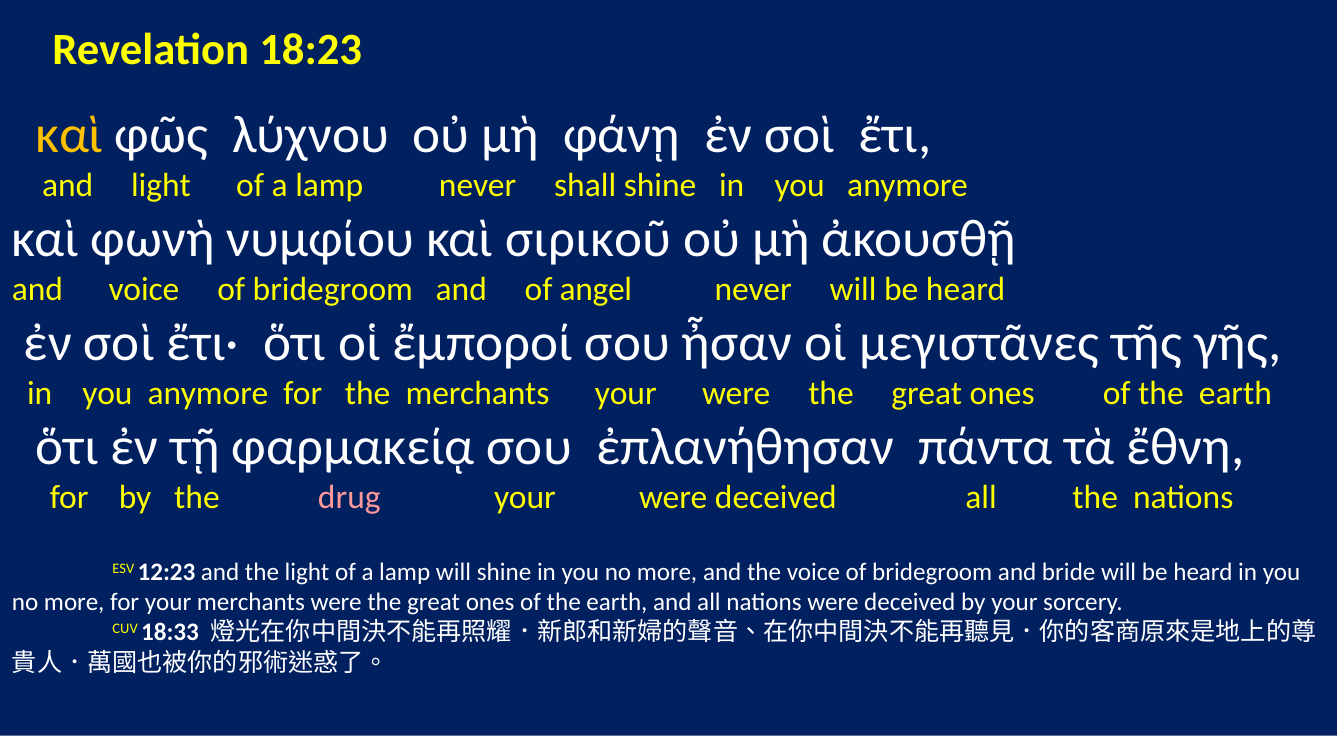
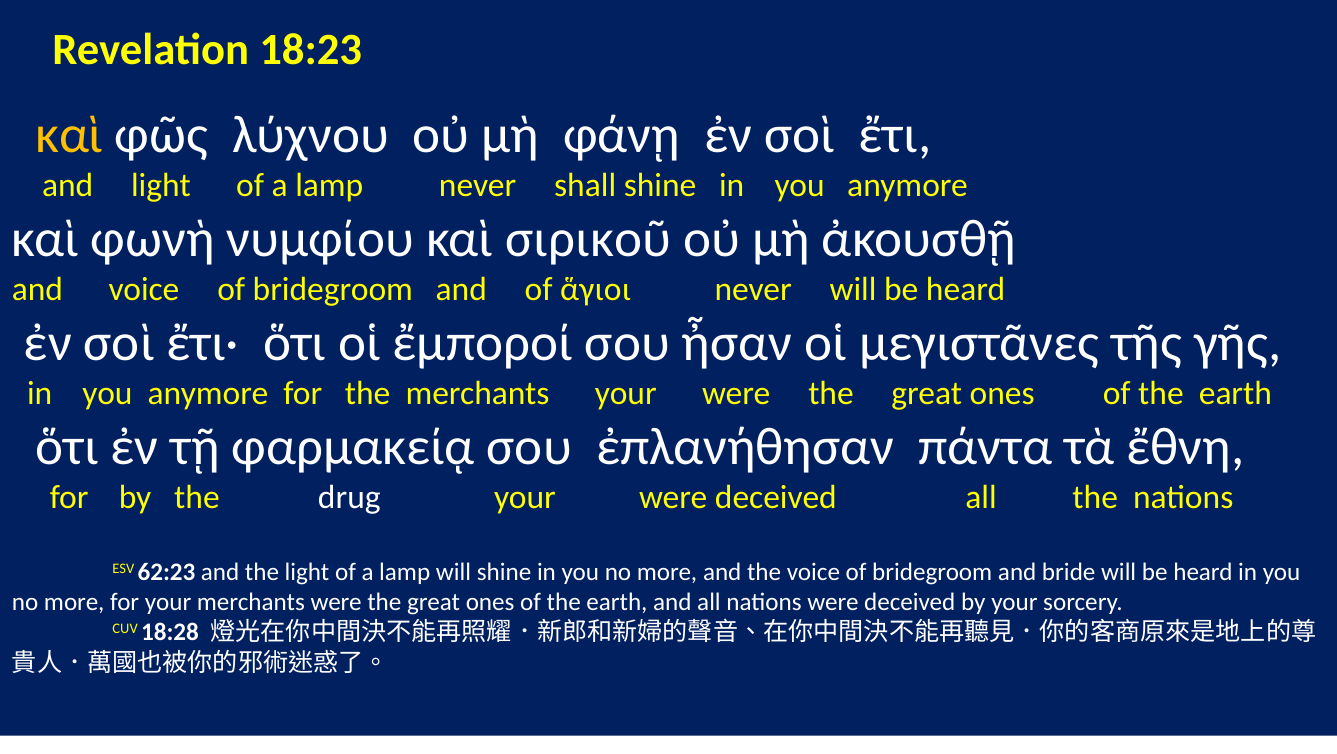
angel: angel -> ἅγιοι (596, 290)
drug colour: pink -> white (349, 498)
12:23: 12:23 -> 62:23 (166, 572)
18:33: 18:33 -> 18:28 (170, 633)
